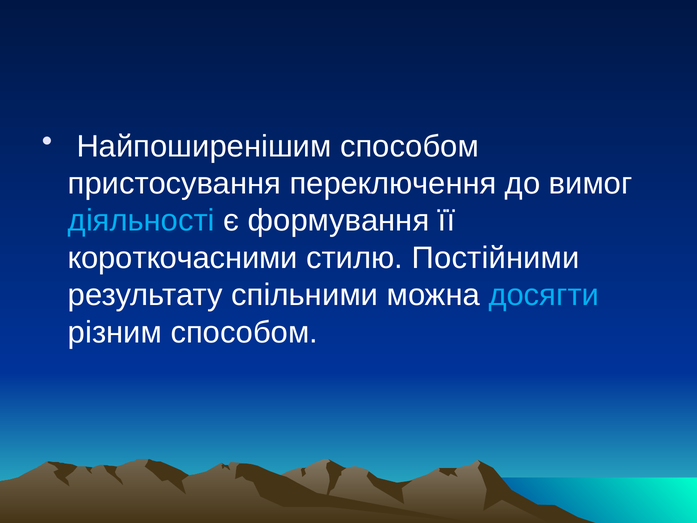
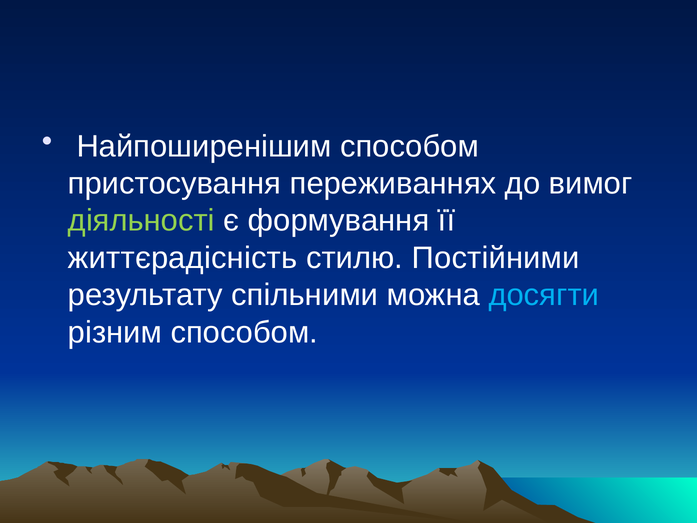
переключення: переключення -> переживаннях (393, 183)
діяльності colour: light blue -> light green (141, 221)
короткочасними: короткочасними -> життєрадісність (183, 258)
